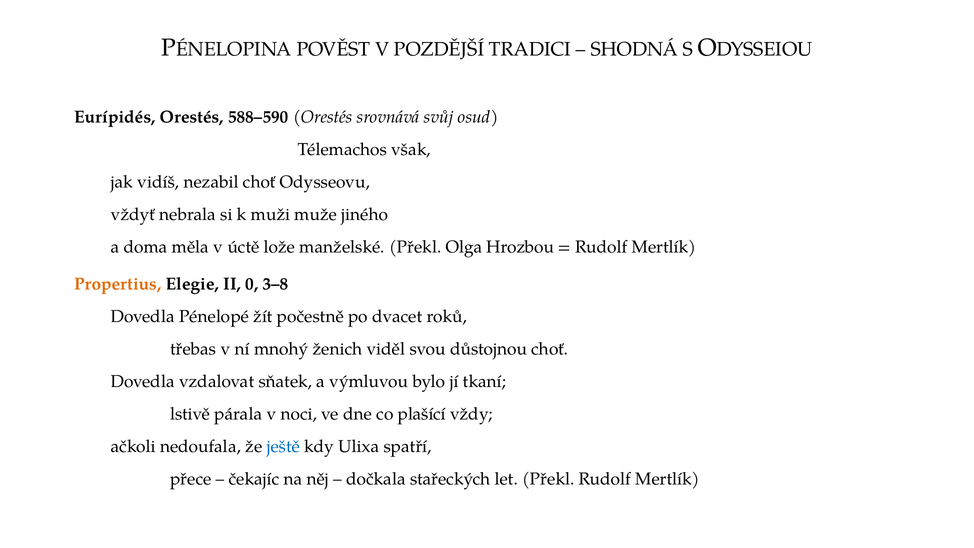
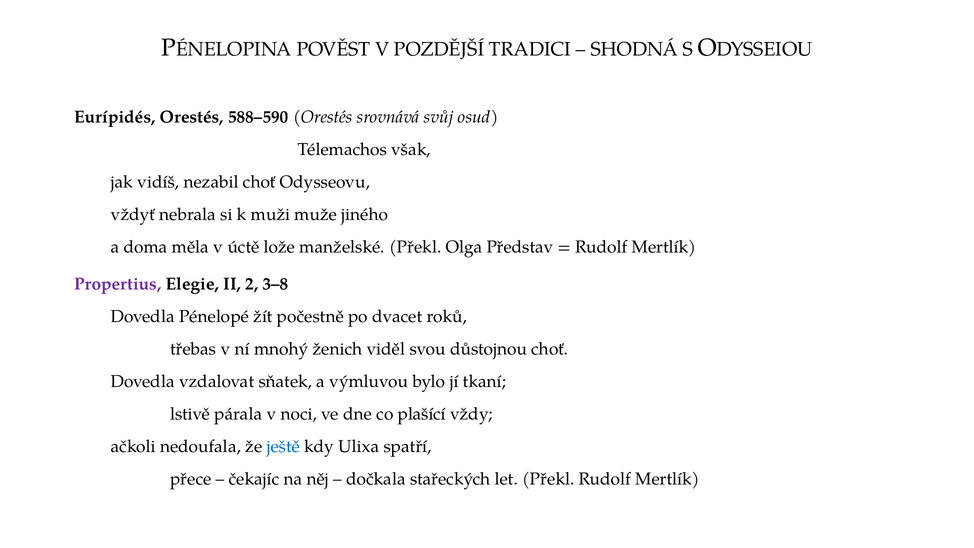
Hrozbou: Hrozbou -> Představ (520, 247)
Propertius colour: orange -> purple (118, 284)
0: 0 -> 2 (252, 284)
